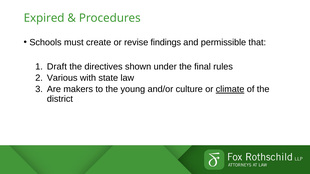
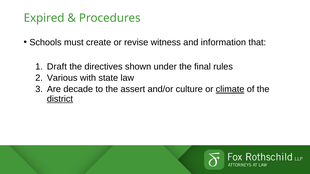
findings: findings -> witness (166, 42)
permissible: permissible -> information (223, 42)
makers: makers -> decade (78, 89)
young: young -> assert (133, 89)
district underline: none -> present (60, 99)
